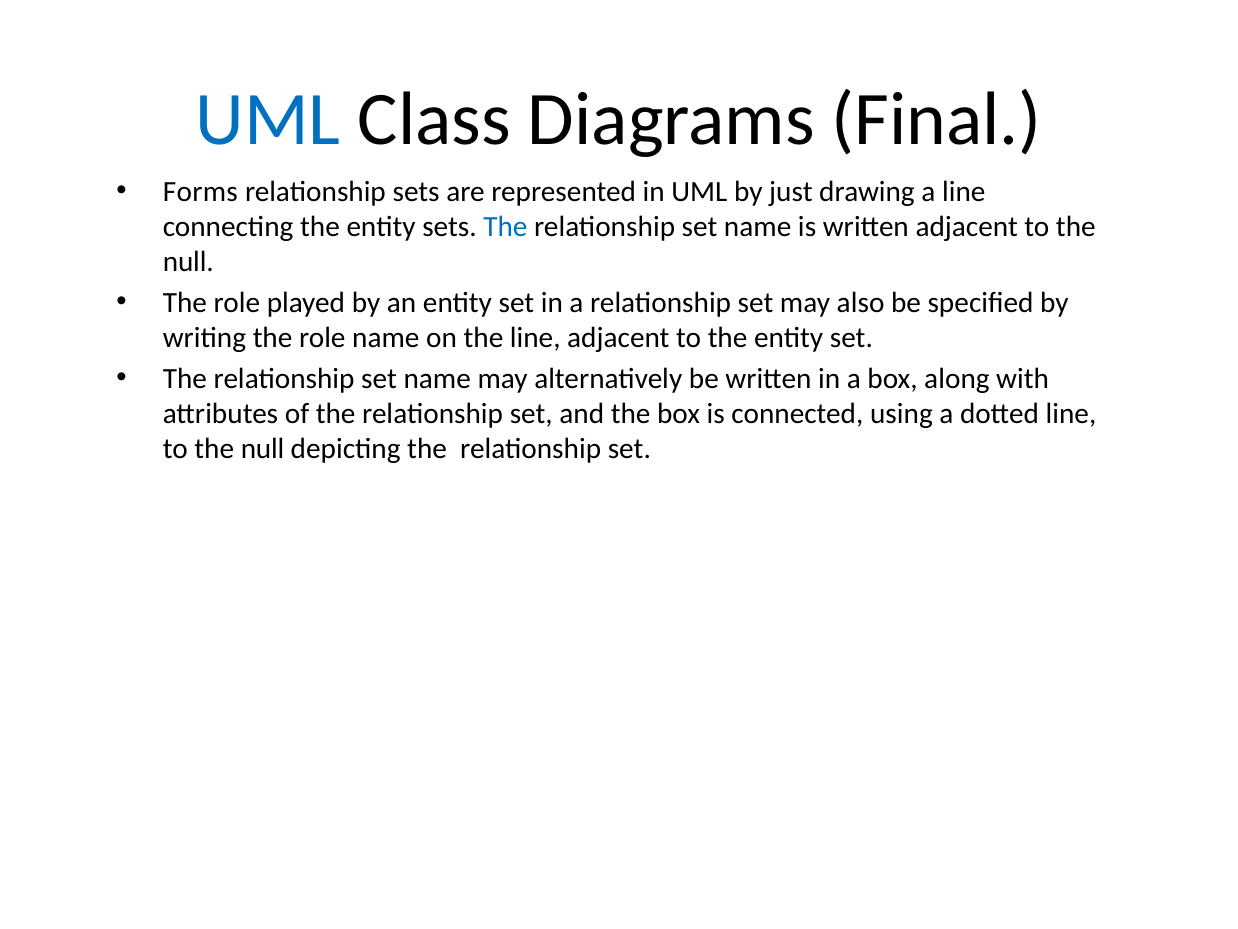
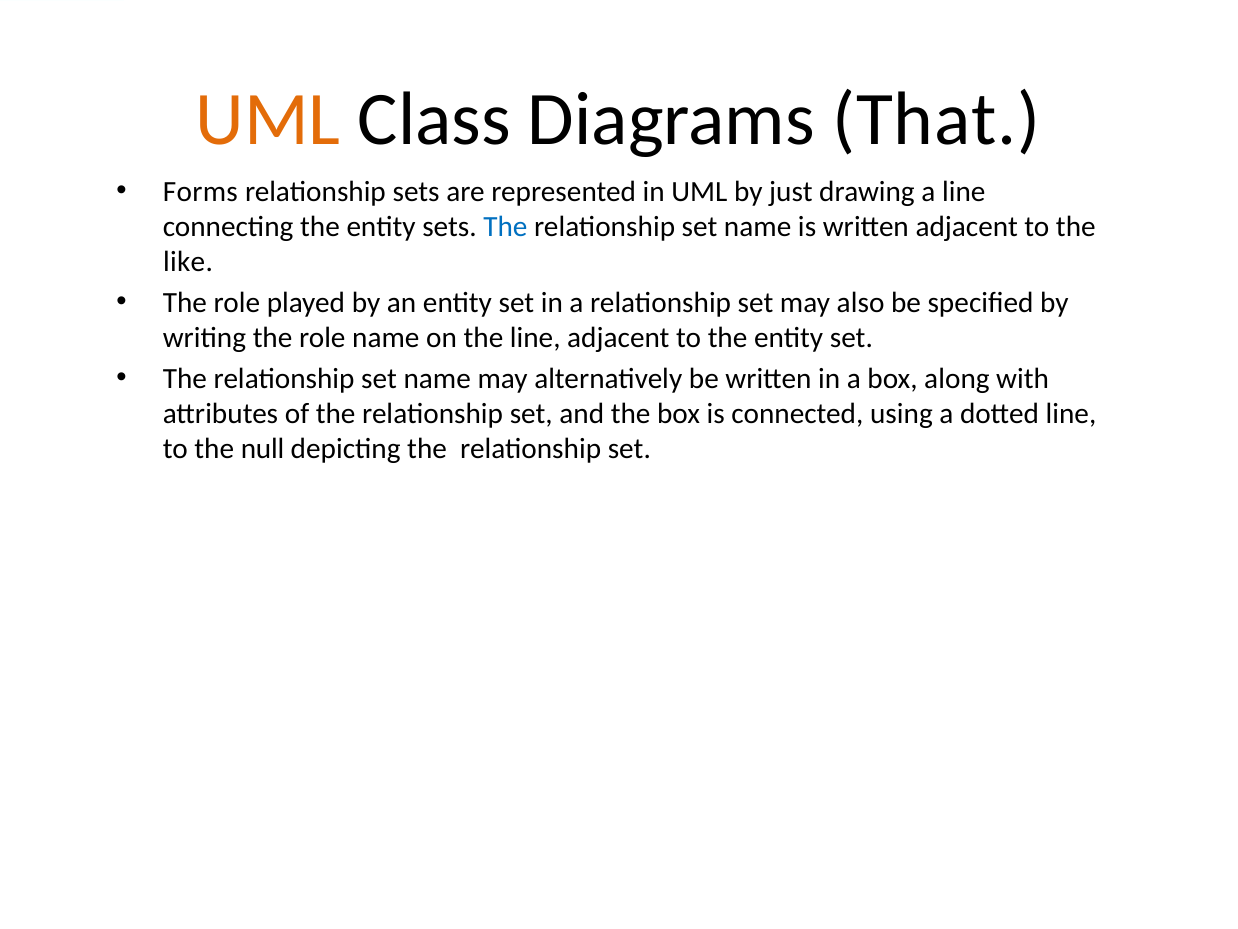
UML colour: blue -> orange (268, 120)
Final: Final -> That (936, 120)
null: null -> like (188, 261)
